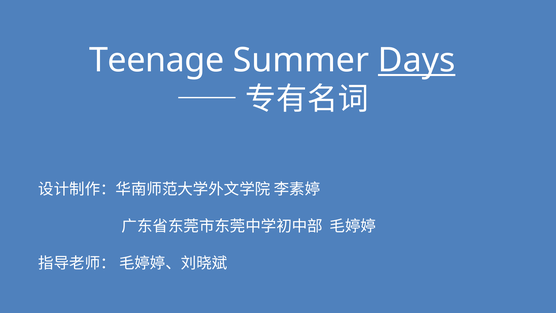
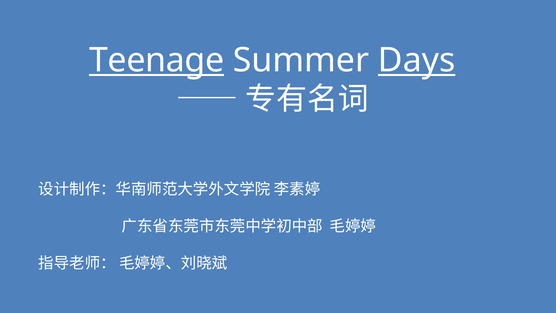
Teenage underline: none -> present (157, 60)
